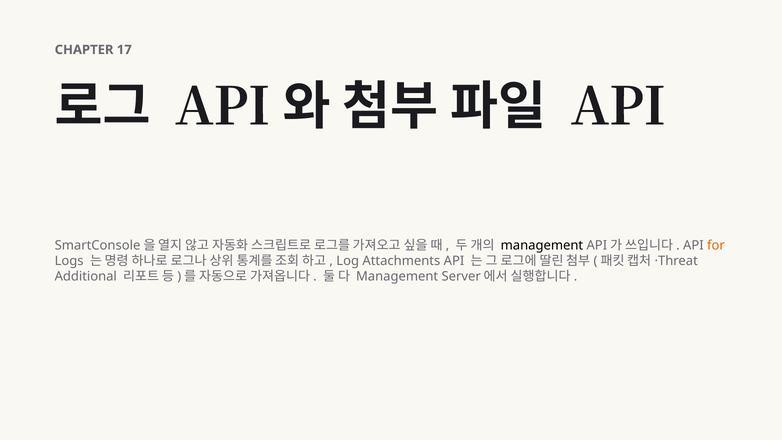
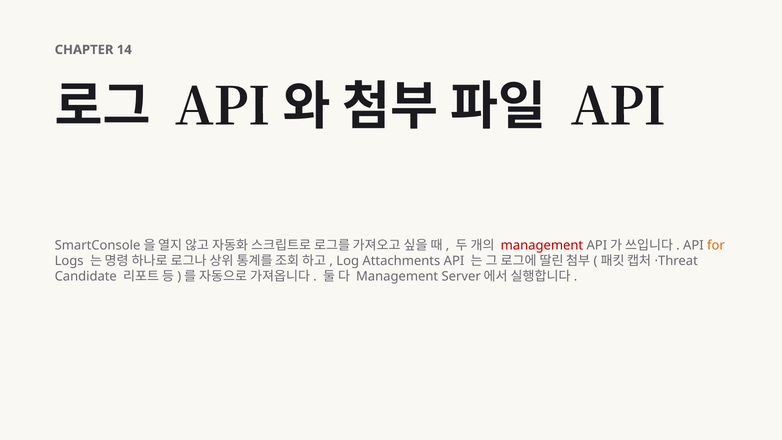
17: 17 -> 14 (124, 50)
management colour: black -> red (542, 245)
Additional: Additional -> Candidate (86, 277)
